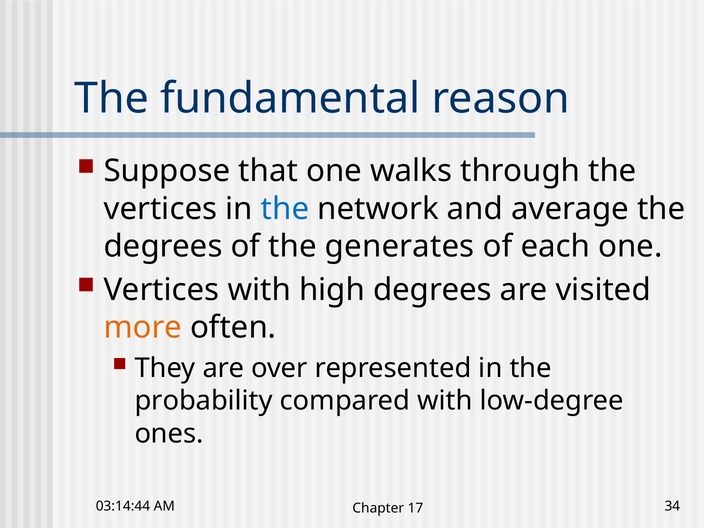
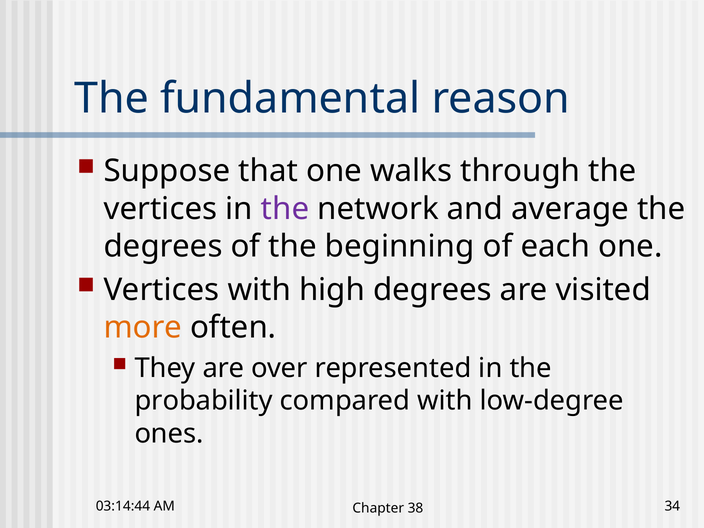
the colour: blue -> purple (285, 209)
generates: generates -> beginning (400, 246)
17: 17 -> 38 (415, 508)
